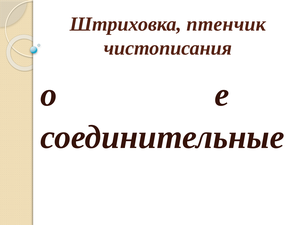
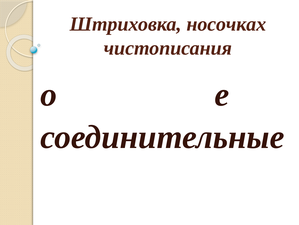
птенчик: птенчик -> носочках (226, 24)
